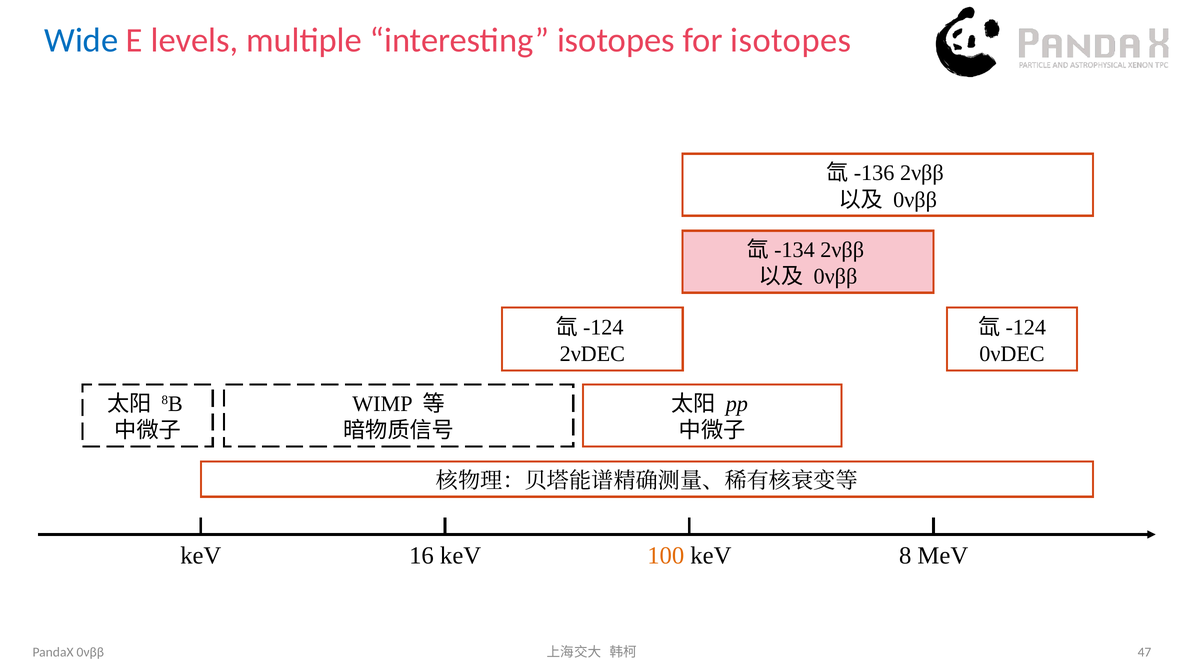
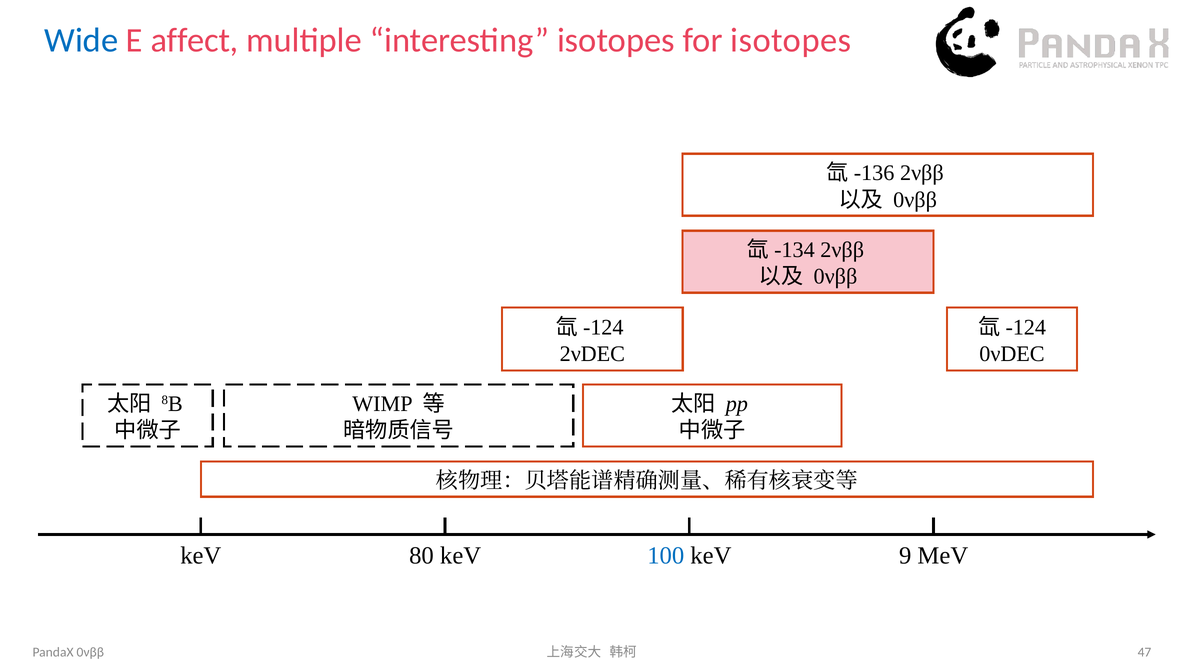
levels: levels -> affect (195, 40)
16: 16 -> 80 (421, 555)
100 colour: orange -> blue (666, 555)
8: 8 -> 9 (905, 555)
